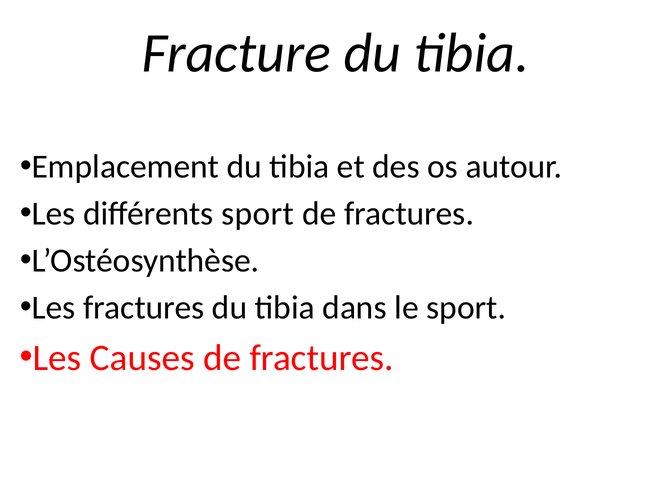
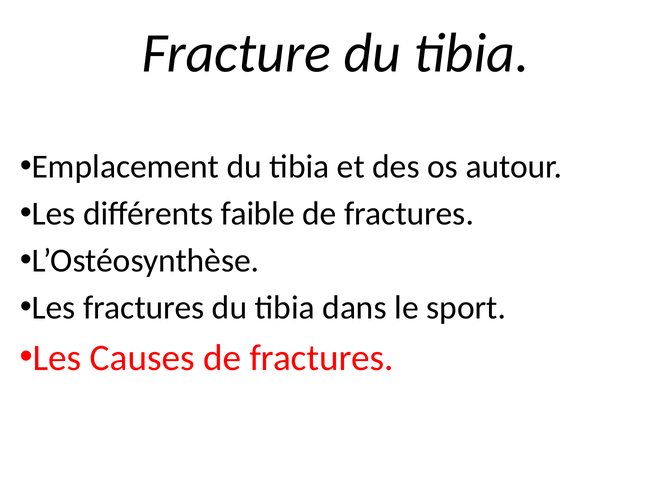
différents sport: sport -> faible (258, 213)
